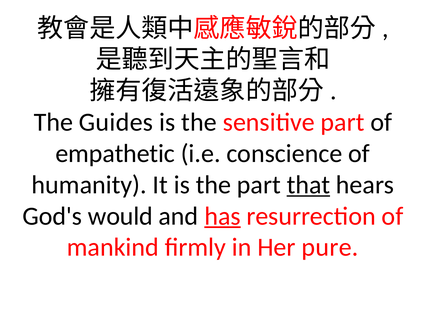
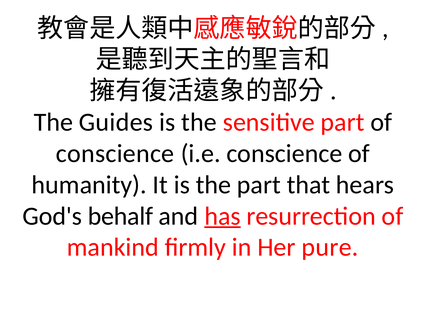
empathetic: empathetic -> conscience (115, 153)
that underline: present -> none (308, 185)
would: would -> behalf (120, 216)
